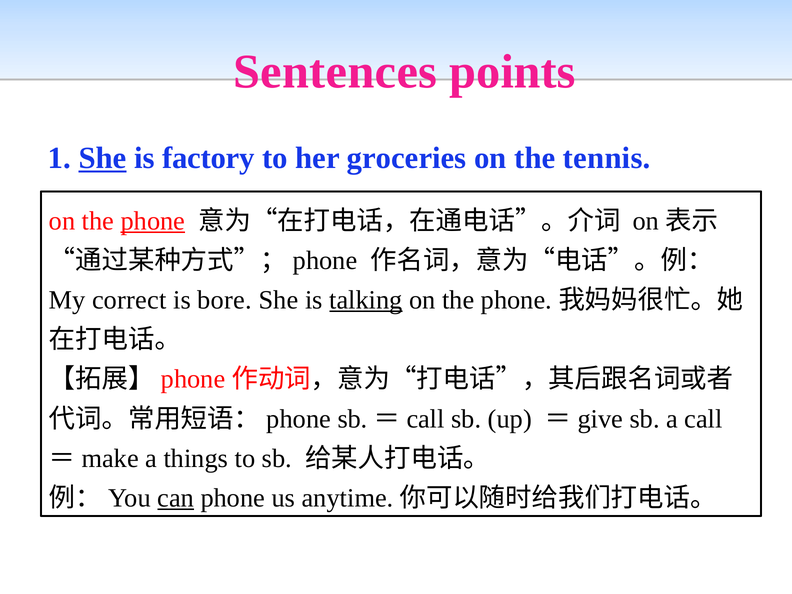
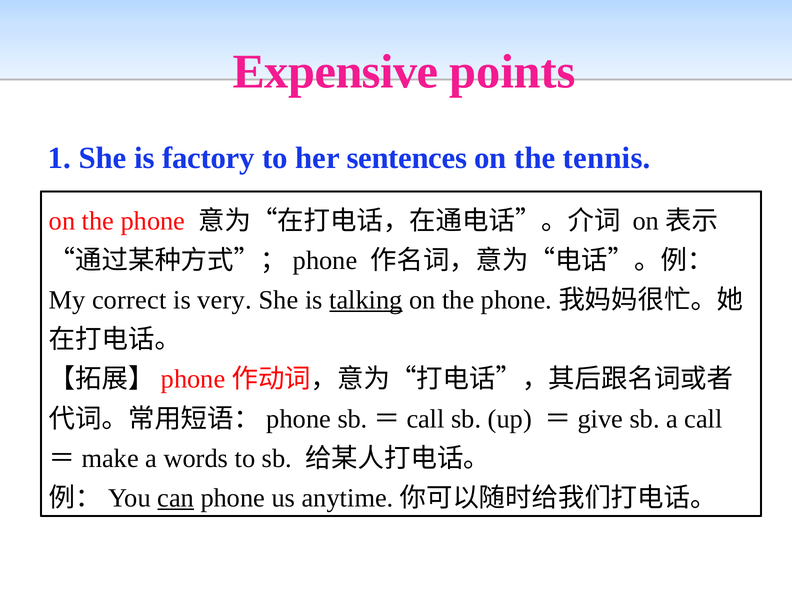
Sentences: Sentences -> Expensive (336, 72)
She underline: present -> none (103, 158)
groceries: groceries -> sentences (407, 158)
phone underline: present -> none (153, 221)
bore: bore -> very (225, 300)
things: things -> words (196, 458)
